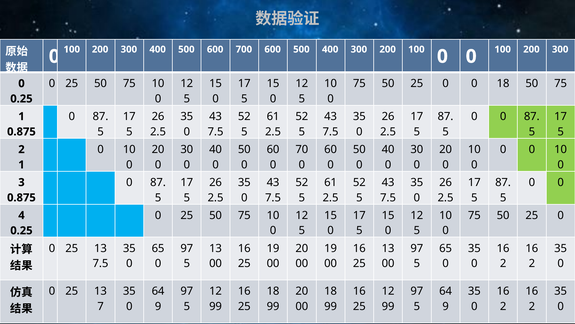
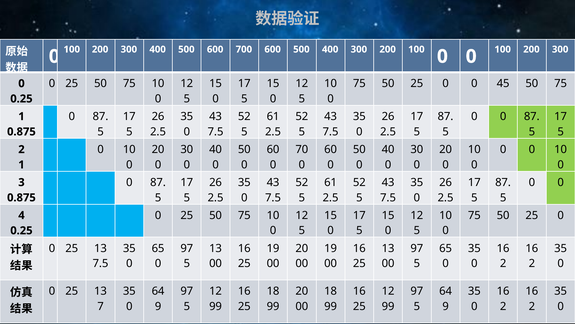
0 18: 18 -> 45 (503, 83)
